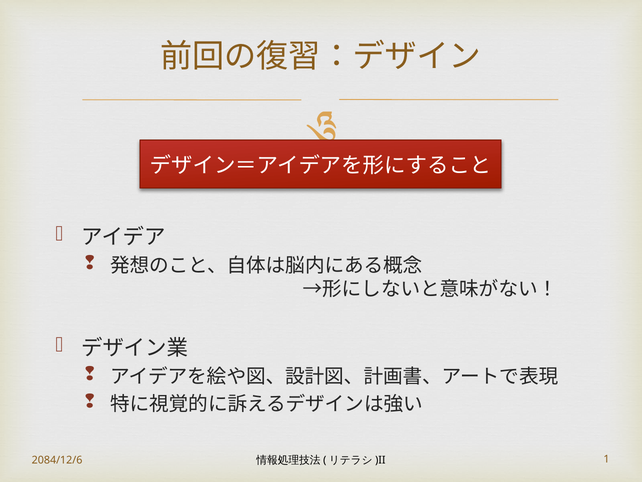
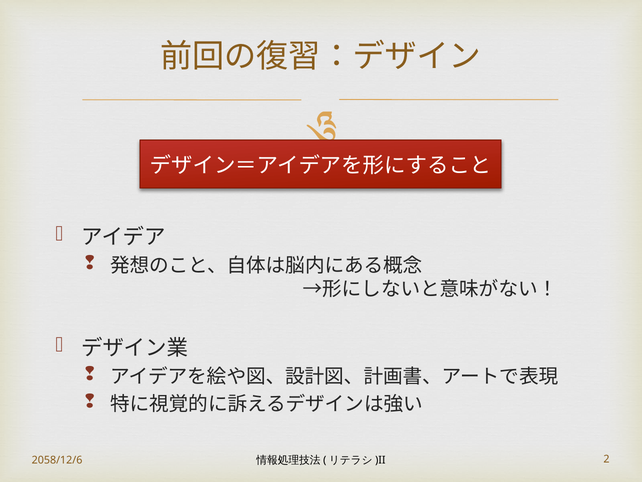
2084/12/6: 2084/12/6 -> 2058/12/6 (57, 459)
1: 1 -> 2 (606, 459)
